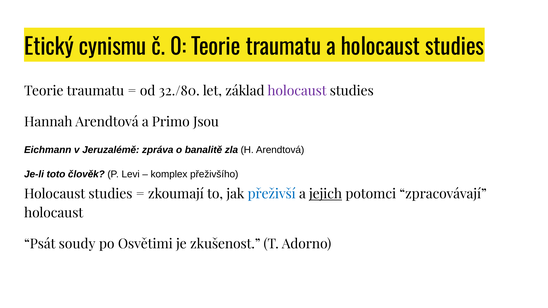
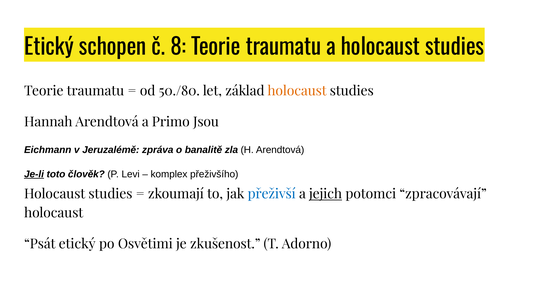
cynismu: cynismu -> schopen (113, 47)
0: 0 -> 8 (178, 47)
32./80: 32./80 -> 50./80 (179, 91)
holocaust colour: purple -> orange (297, 91)
Je-li underline: none -> present (34, 174)
Psát soudy: soudy -> etický (77, 244)
